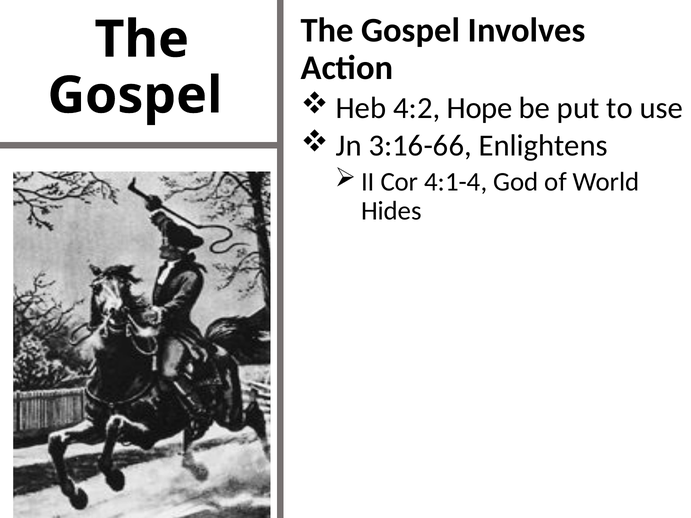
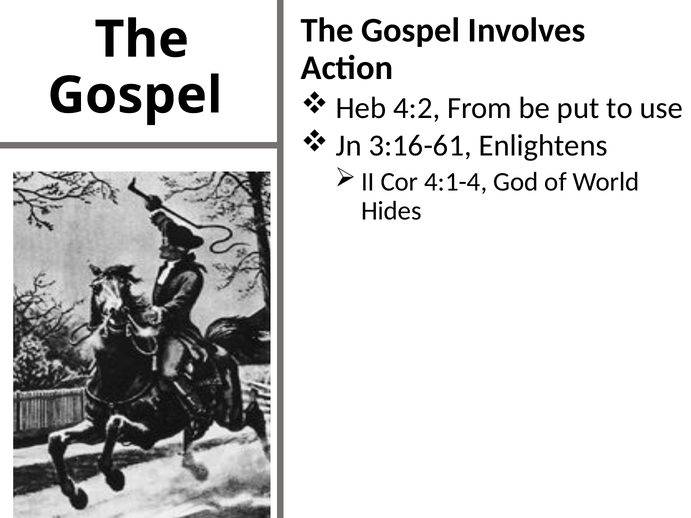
Hope: Hope -> From (480, 108)
3:16-66: 3:16-66 -> 3:16-61 (420, 146)
